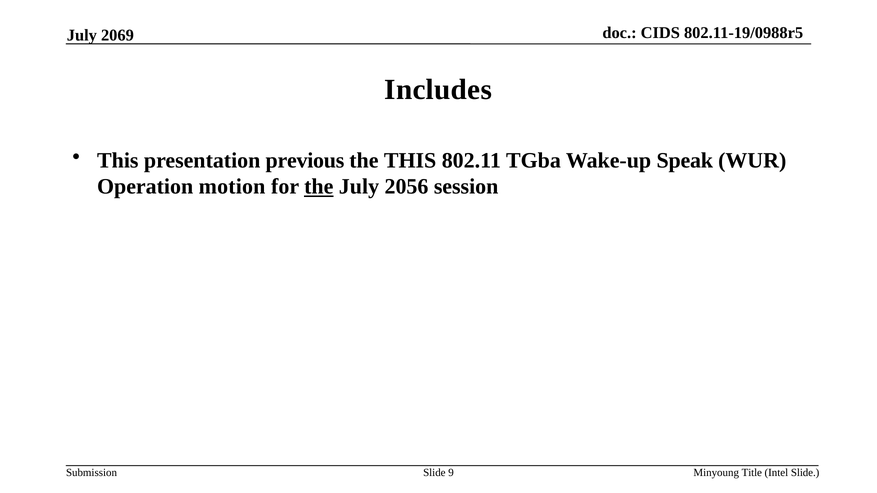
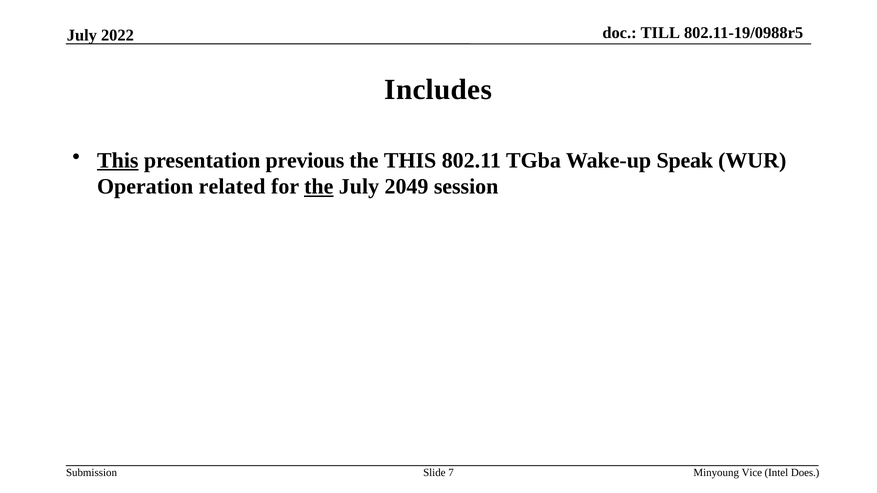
CIDS: CIDS -> TILL (660, 33)
2069: 2069 -> 2022 (117, 35)
This underline: none -> present (118, 161)
motion: motion -> related (232, 187)
2056: 2056 -> 2049 (406, 187)
9: 9 -> 7 (451, 473)
Title: Title -> Vice (752, 473)
Intel Slide: Slide -> Does (805, 473)
